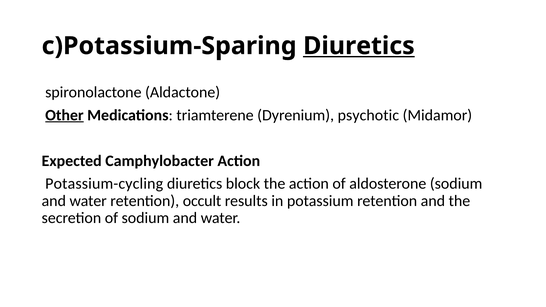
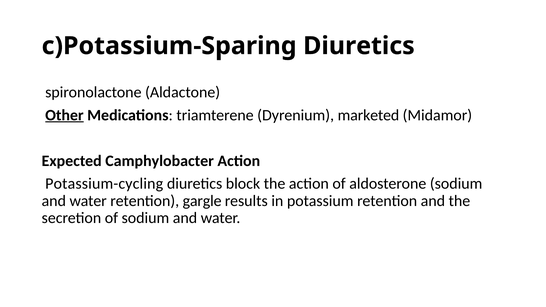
Diuretics underline: present -> none (359, 46)
psychotic: psychotic -> marketed (368, 115)
occult: occult -> gargle (202, 201)
